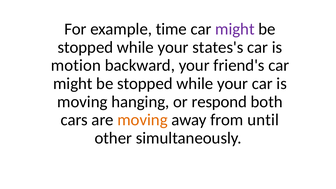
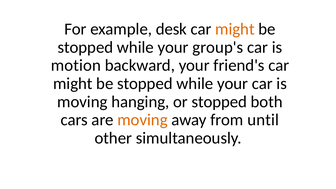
time: time -> desk (171, 29)
might colour: purple -> orange (235, 29)
states's: states's -> group's (218, 47)
or respond: respond -> stopped (219, 102)
